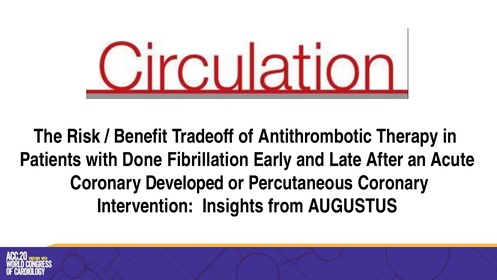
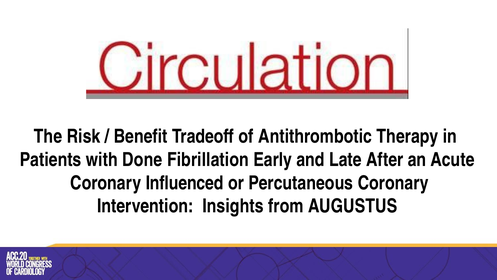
Developed: Developed -> Influenced (185, 183)
